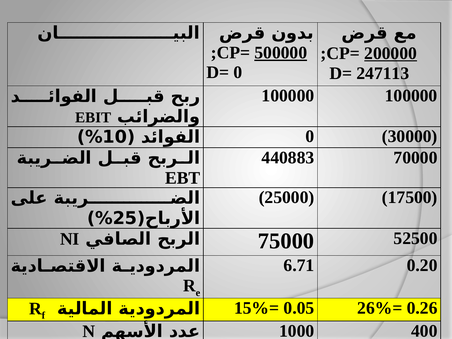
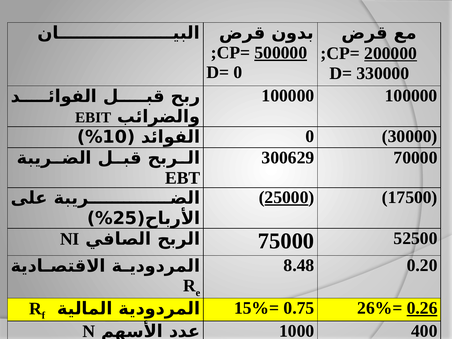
247113: 247113 -> 330000 (383, 73)
440883: 440883 -> 300629 (288, 158)
25000 underline: none -> present (287, 197)
6.71: 6.71 -> 8.48 (299, 265)
0.26 underline: none -> present (422, 308)
0.05: 0.05 -> 0.75 (299, 308)
